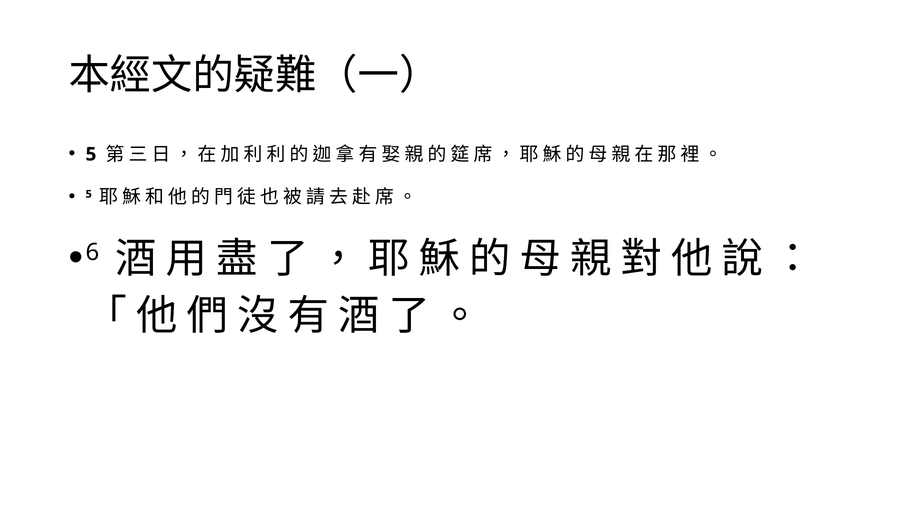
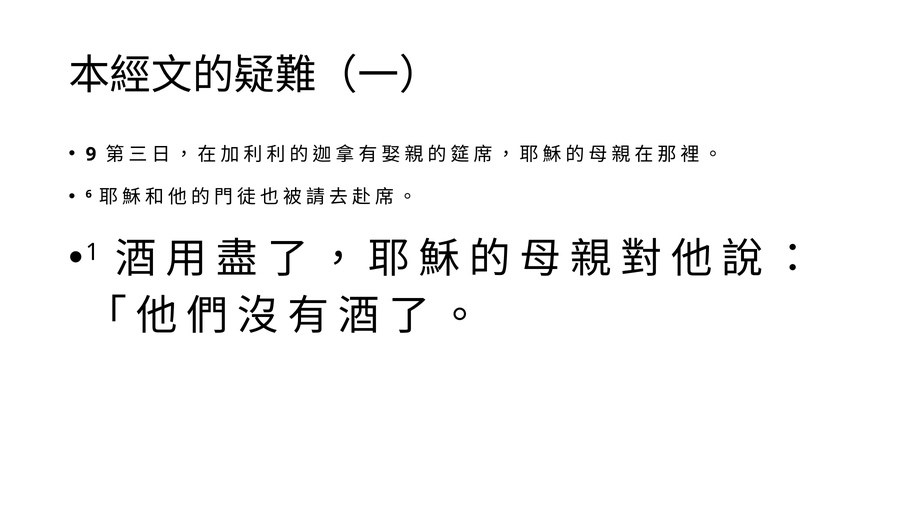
5: 5 -> 9 (91, 154)
5: 5 -> 6 (89, 194)
6: 6 -> 1 (92, 252)
